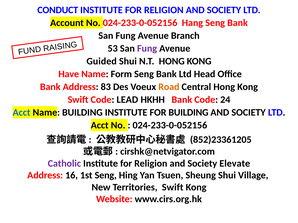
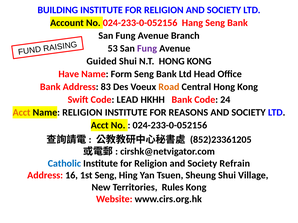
CONDUCT: CONDUCT -> BUILDING (58, 10)
Acct colour: blue -> orange (22, 113)
Name BUILDING: BUILDING -> RELIGION (82, 113)
FOR BUILDING: BUILDING -> REASONS (188, 113)
Catholic colour: purple -> blue (64, 164)
Elevate: Elevate -> Refrain (235, 164)
Territories Swift: Swift -> Rules (173, 188)
